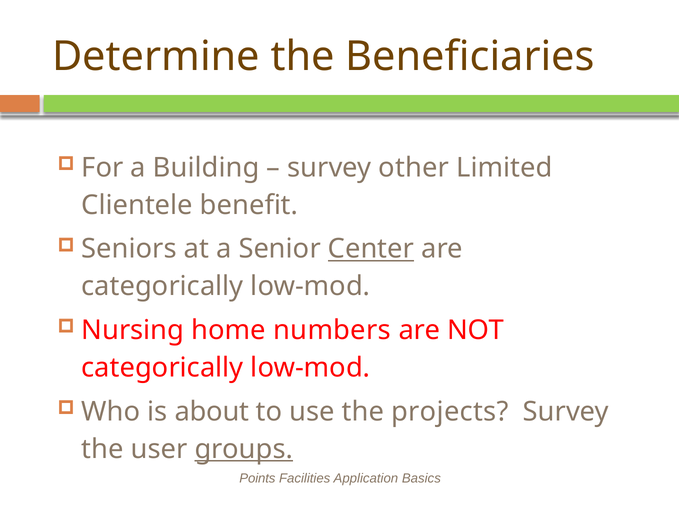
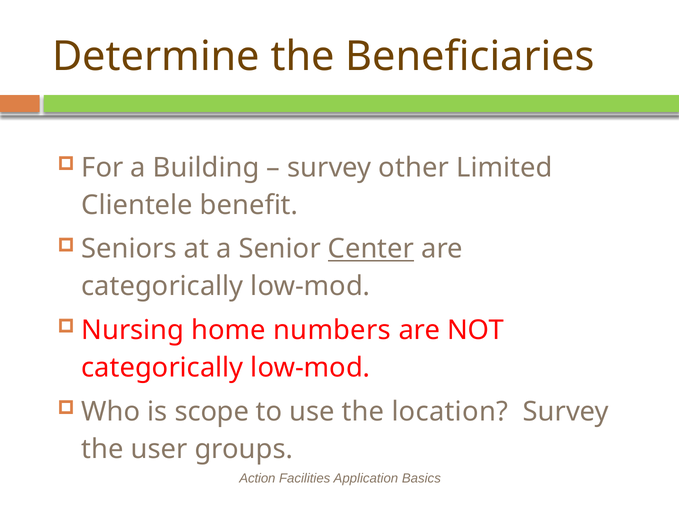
about: about -> scope (212, 412)
projects: projects -> location (450, 412)
groups underline: present -> none (244, 449)
Points: Points -> Action (257, 478)
